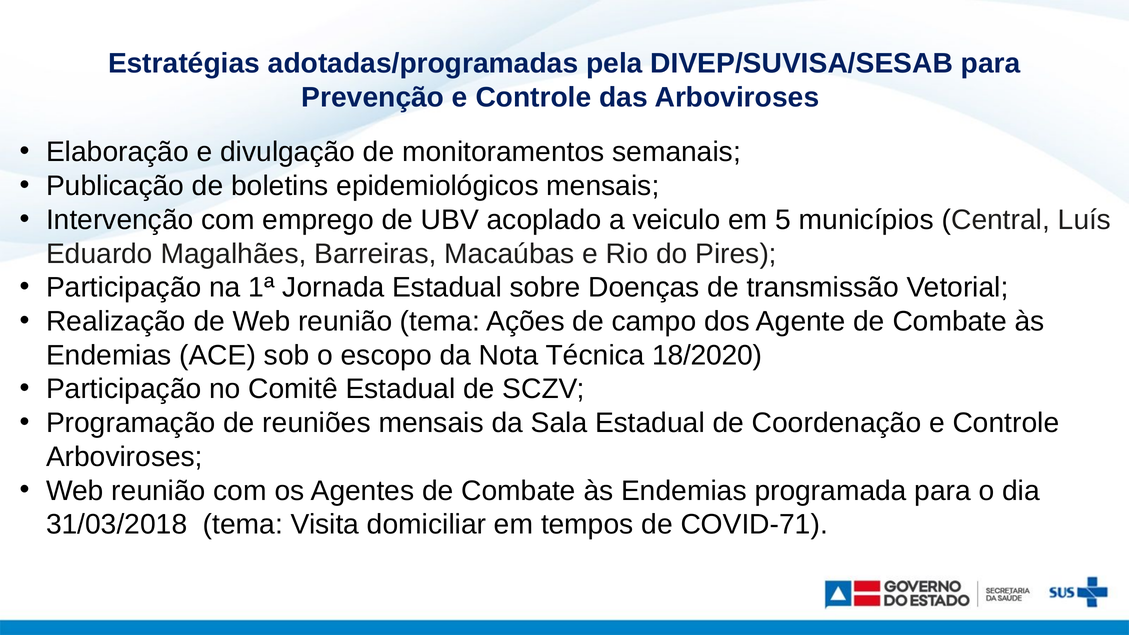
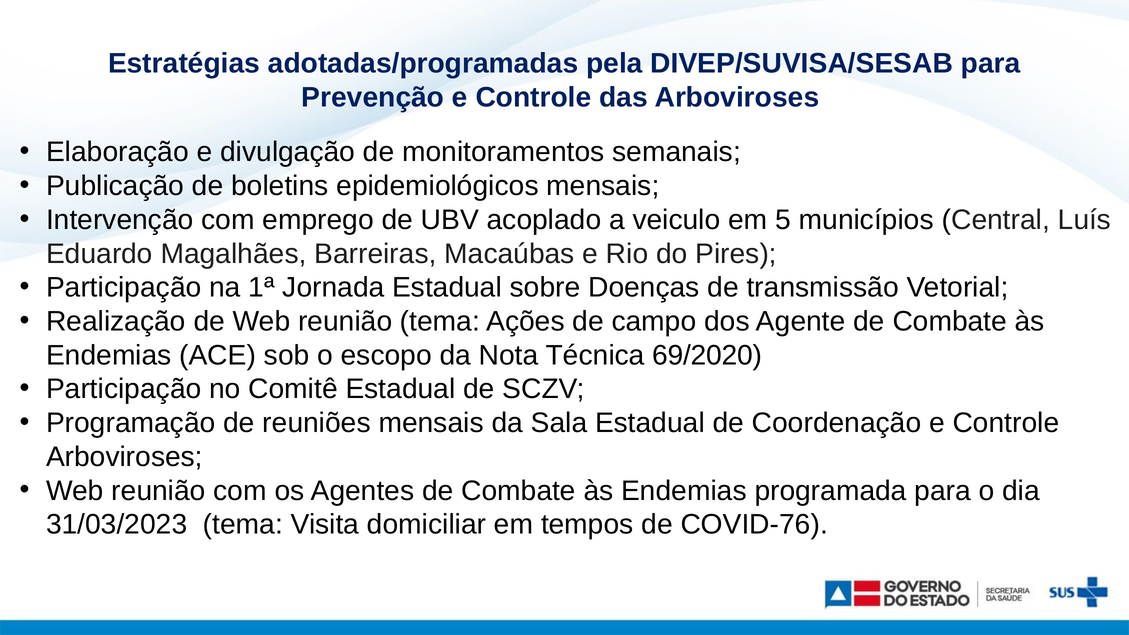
18/2020: 18/2020 -> 69/2020 (707, 355)
31/03/2018: 31/03/2018 -> 31/03/2023 (117, 525)
COVID-71: COVID-71 -> COVID-76 (754, 525)
